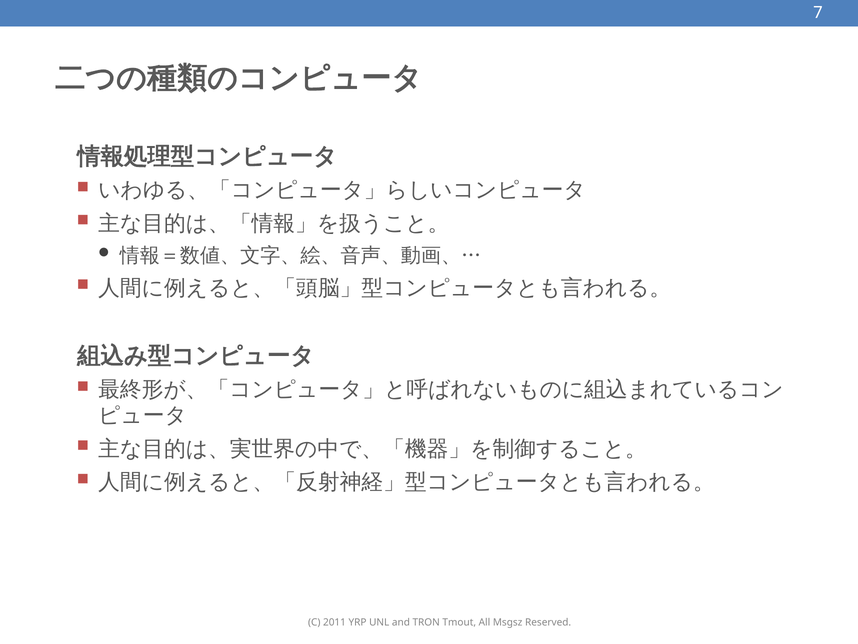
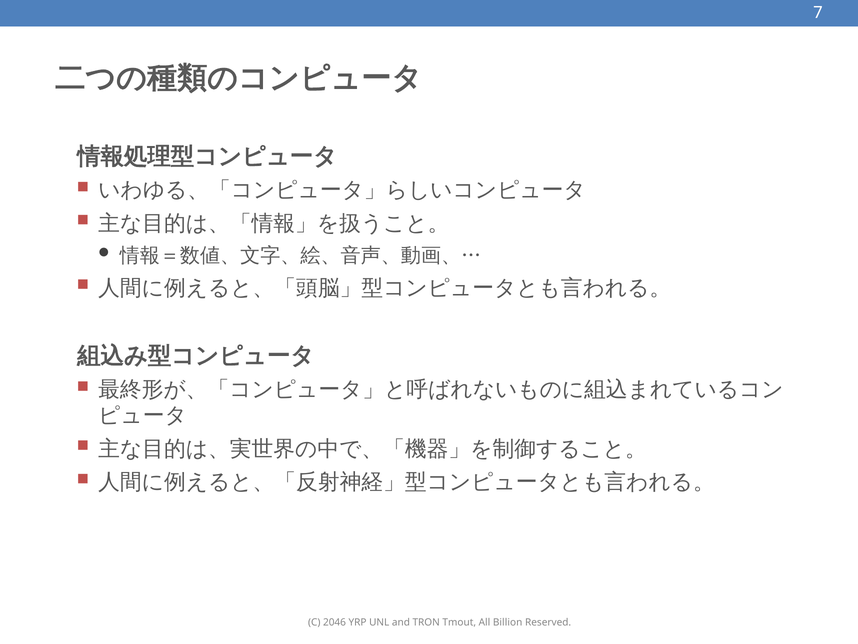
2011: 2011 -> 2046 (335, 622)
Msgsz: Msgsz -> Billion (508, 622)
